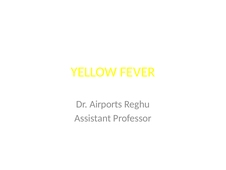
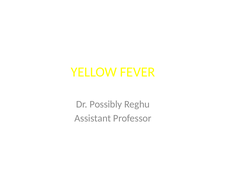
Airports: Airports -> Possibly (106, 104)
